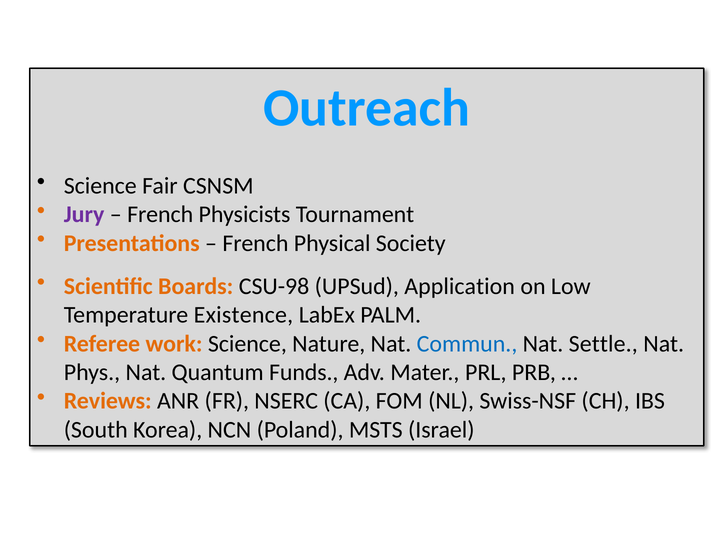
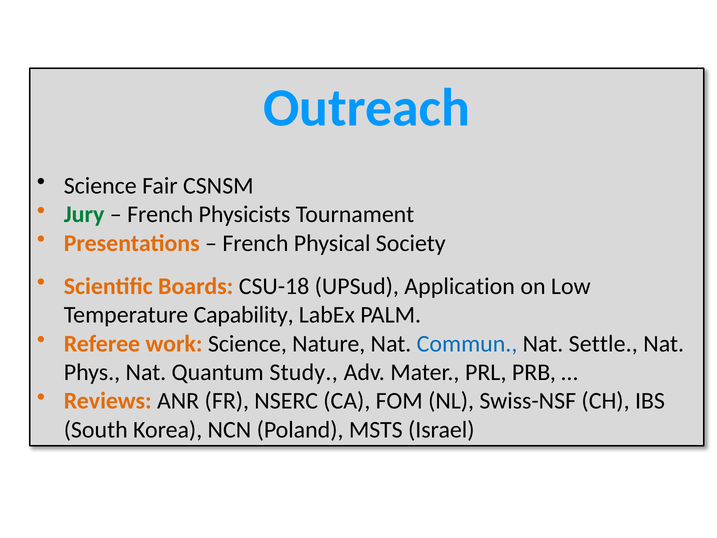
Jury colour: purple -> green (84, 214)
CSU-98: CSU-98 -> CSU-18 (274, 286)
Existence: Existence -> Capability (244, 315)
Funds: Funds -> Study (304, 372)
